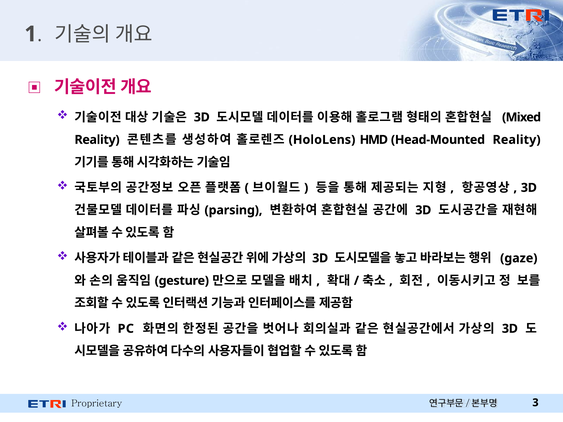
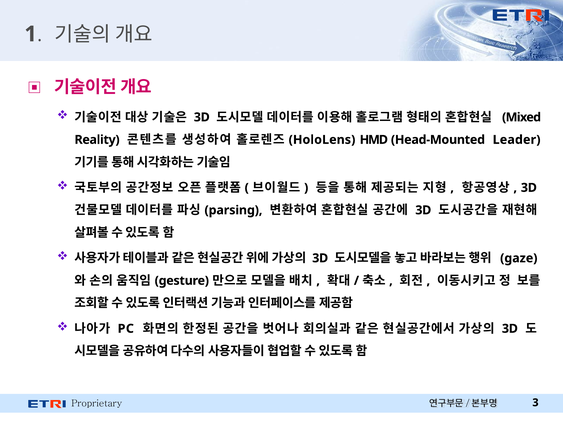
Head-Mounted Reality: Reality -> Leader (517, 140)
